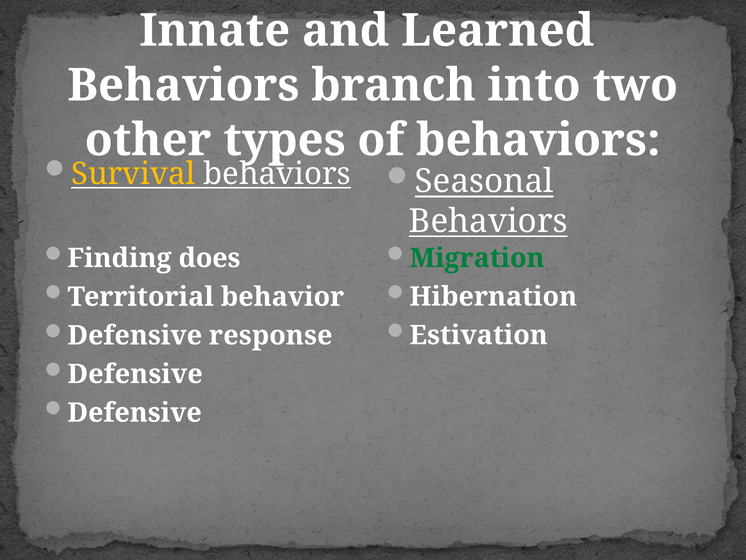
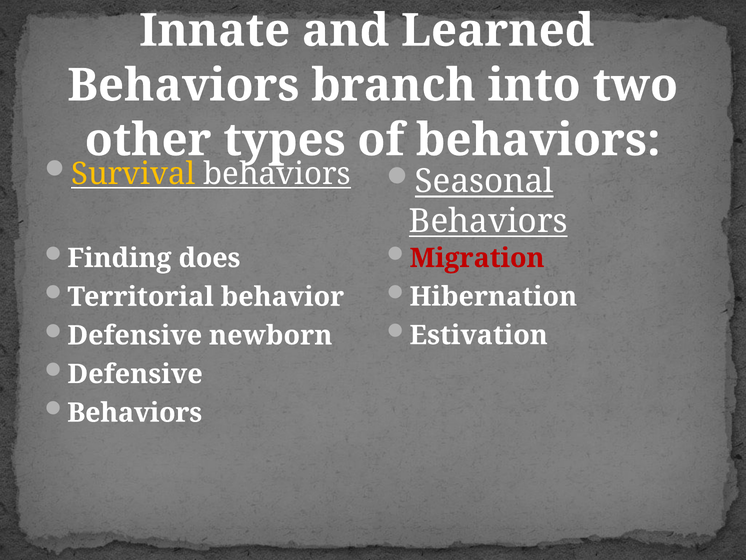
Migration colour: green -> red (477, 258)
response: response -> newborn (271, 335)
Defensive: Defensive -> Behaviors (135, 412)
